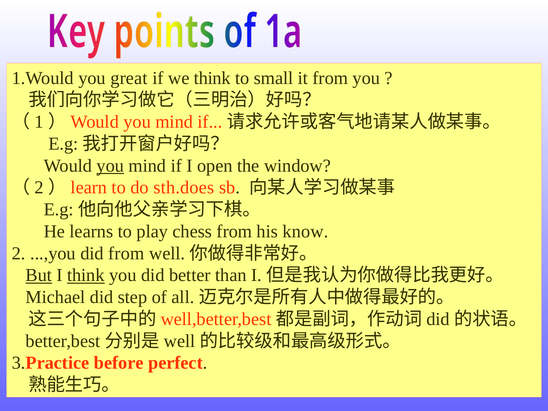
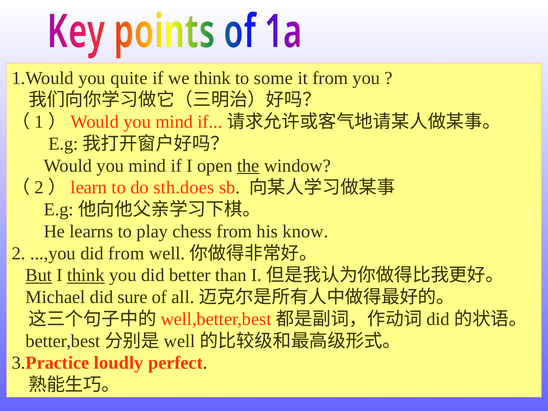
great: great -> quite (129, 78)
small: small -> some (273, 78)
you underline: present -> none (110, 166)
the underline: none -> present (248, 166)
step: step -> sure (133, 297)
before: before -> loudly (119, 363)
